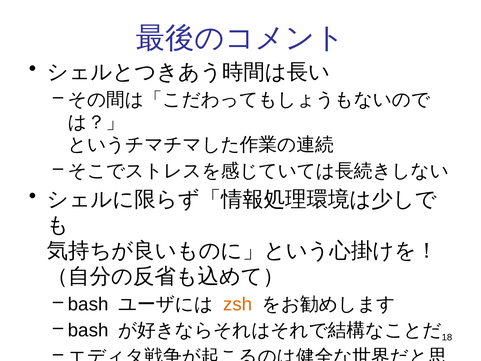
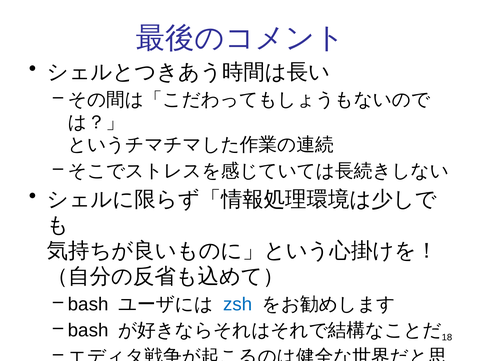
zsh colour: orange -> blue (238, 304)
